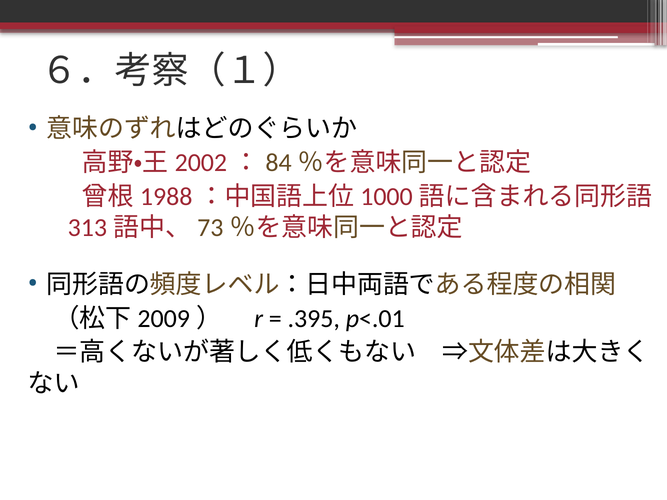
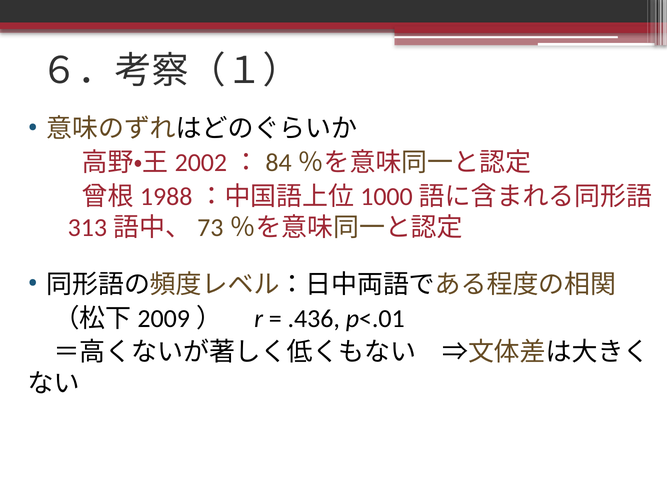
.395: .395 -> .436 (314, 319)
